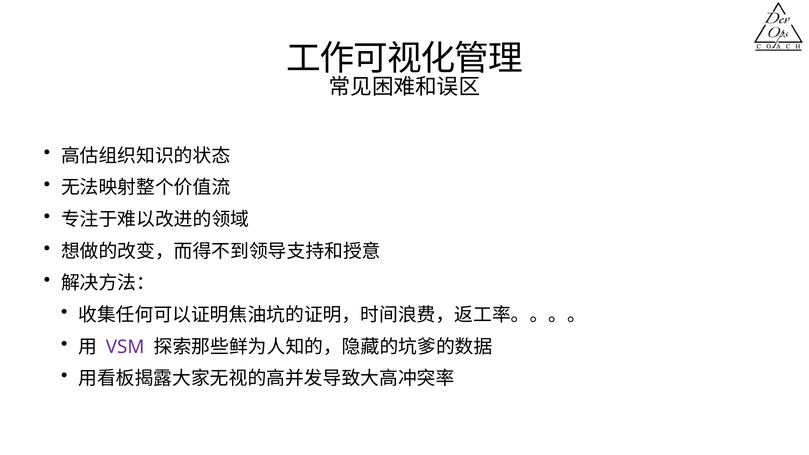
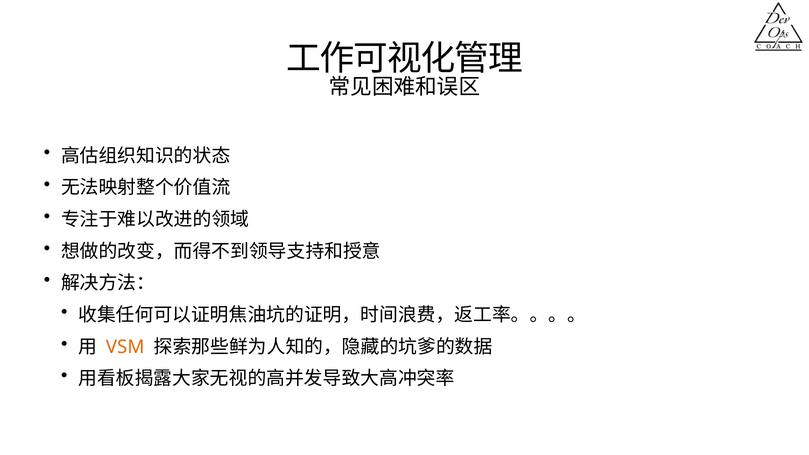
VSM colour: purple -> orange (125, 347)
